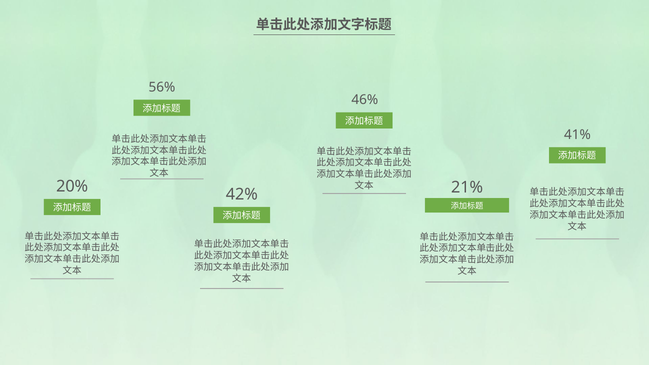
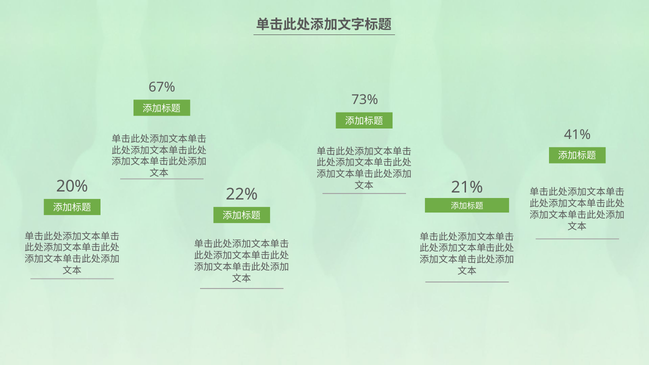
56%: 56% -> 67% (162, 87)
46%: 46% -> 73% (365, 100)
42%: 42% -> 22% (242, 195)
